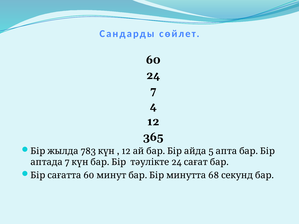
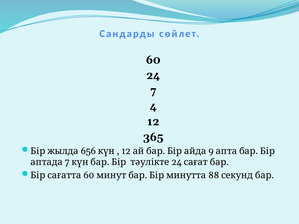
783: 783 -> 656 (88, 151)
5: 5 -> 9 (211, 151)
68: 68 -> 88 (214, 175)
